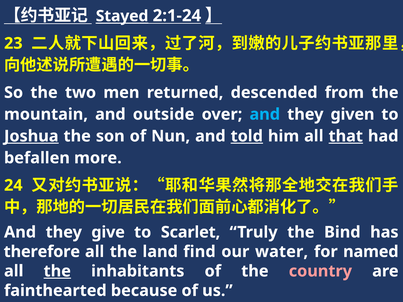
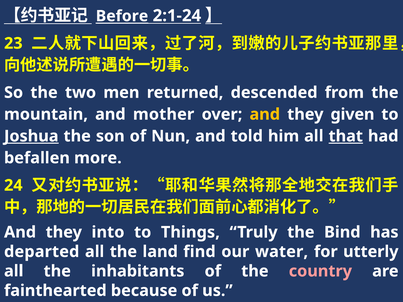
Stayed: Stayed -> Before (122, 16)
outside: outside -> mother (164, 114)
and colour: light blue -> yellow (265, 114)
told underline: present -> none (247, 136)
give: give -> into (108, 232)
Scarlet: Scarlet -> Things (190, 232)
therefore: therefore -> departed (42, 252)
named: named -> utterly (371, 252)
the underline: present -> none (57, 271)
